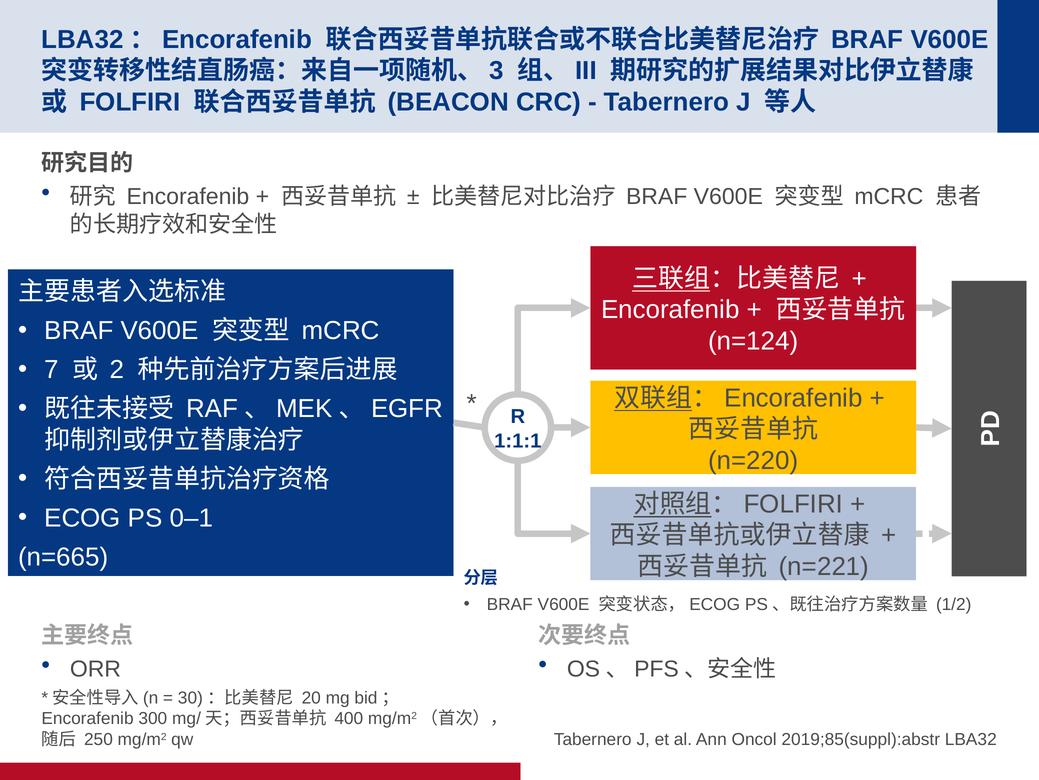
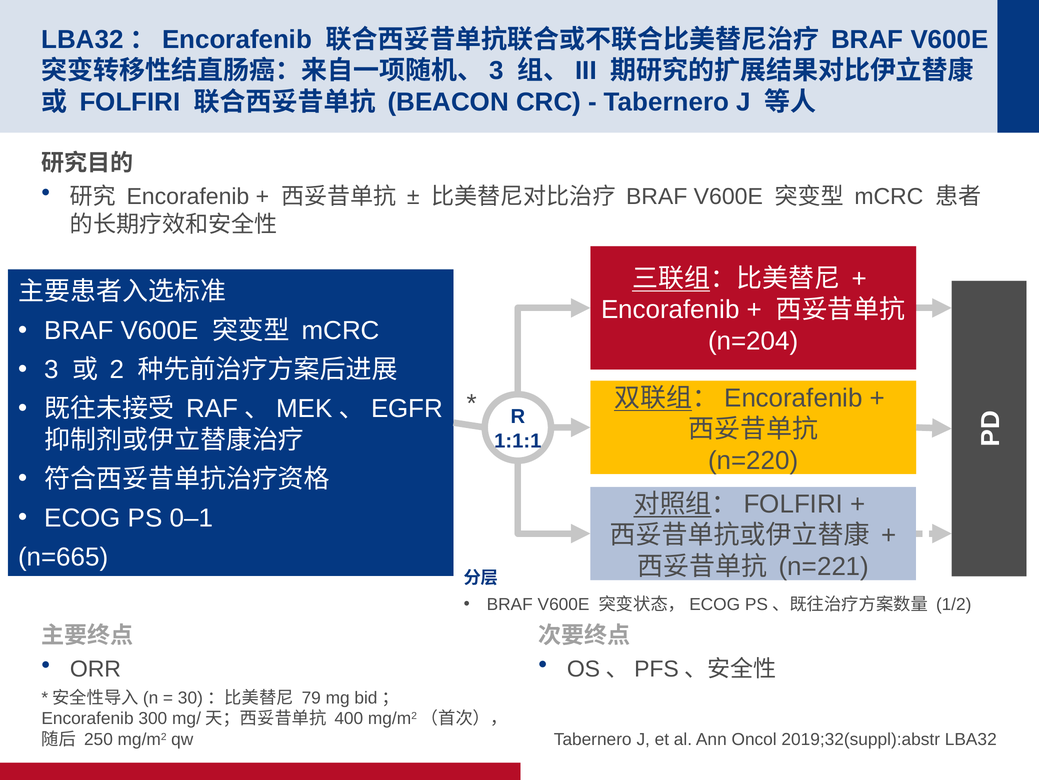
n=124: n=124 -> n=204 (753, 341)
7: 7 -> 3 (51, 369)
20: 20 -> 79 (311, 697)
2019;85(suppl):abstr: 2019;85(suppl):abstr -> 2019;32(suppl):abstr (861, 739)
